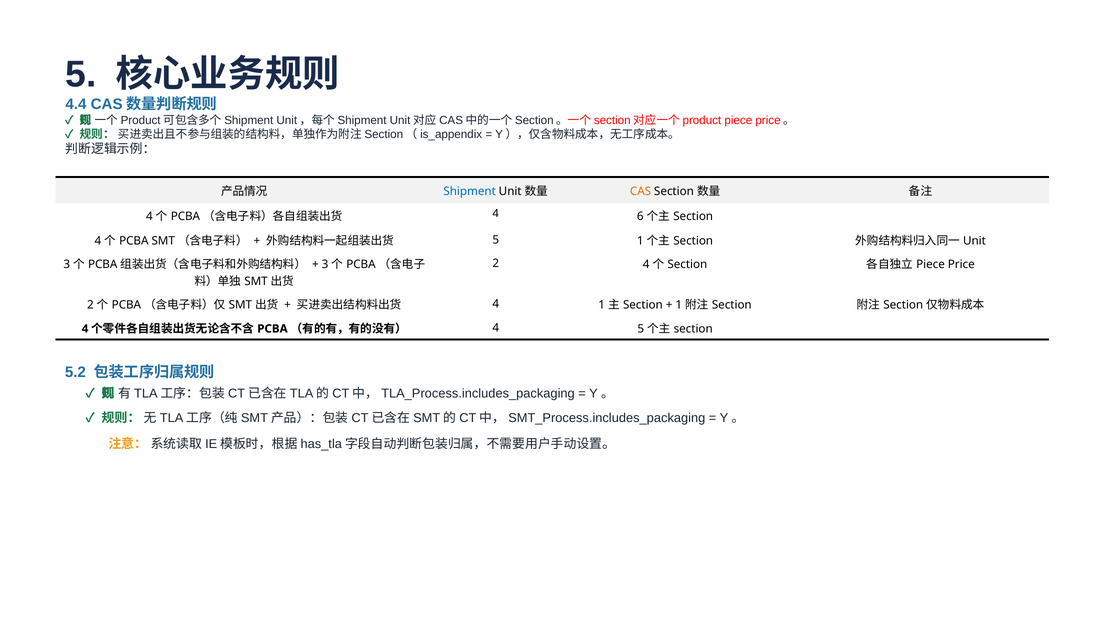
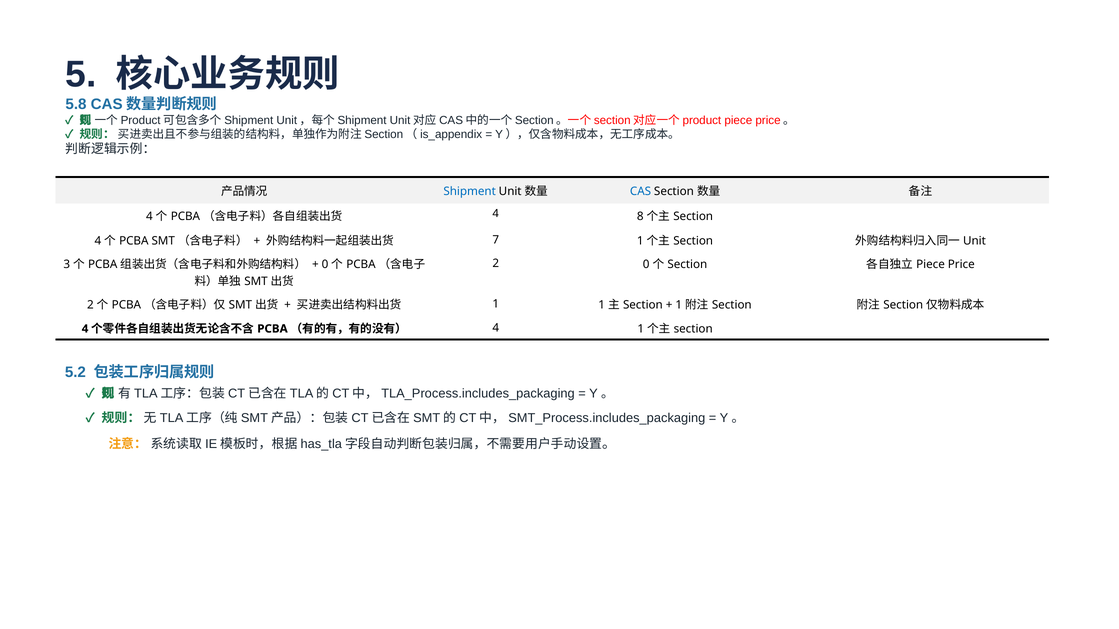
4.4: 4.4 -> 5.8 (76, 104)
CAS colour: orange -> blue (641, 192)
6: 6 -> 8 (640, 216)
5: 5 -> 7 (496, 240)
2 4: 4 -> 0 (646, 265)
3: 3 -> 0 (325, 265)
4: 4 -> 1 (496, 304)
4 5: 5 -> 1 (641, 329)
